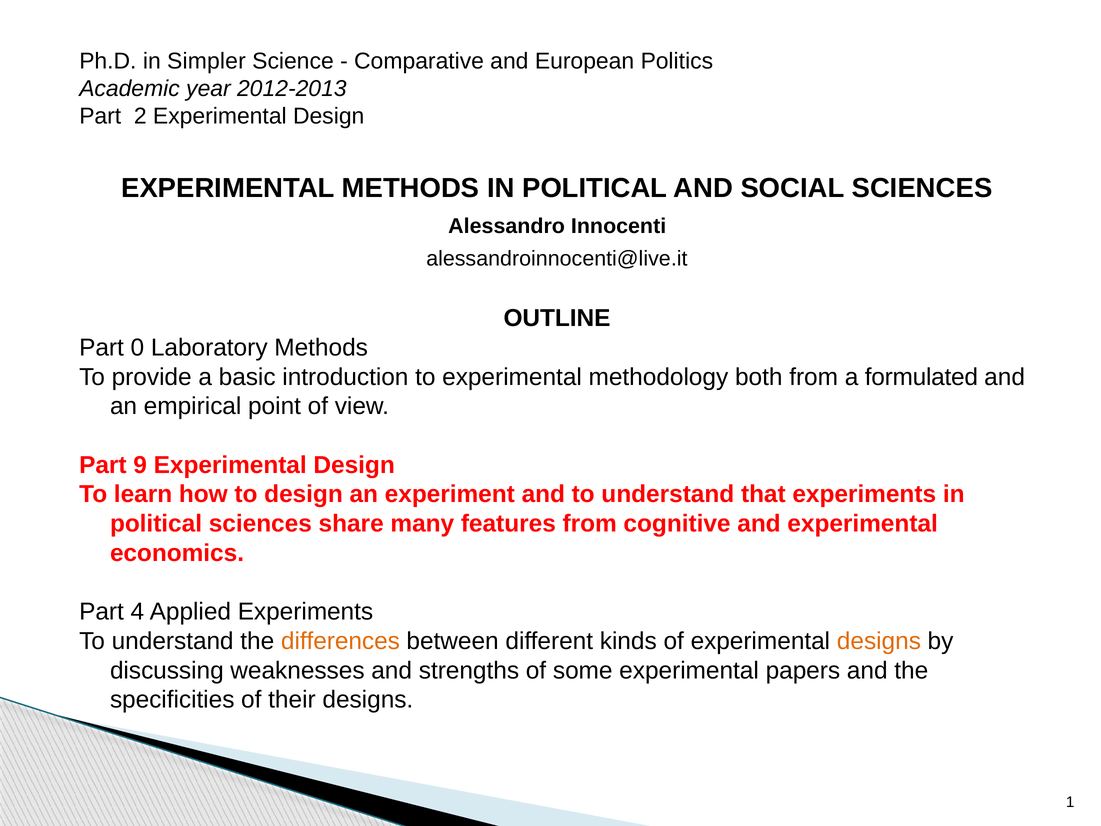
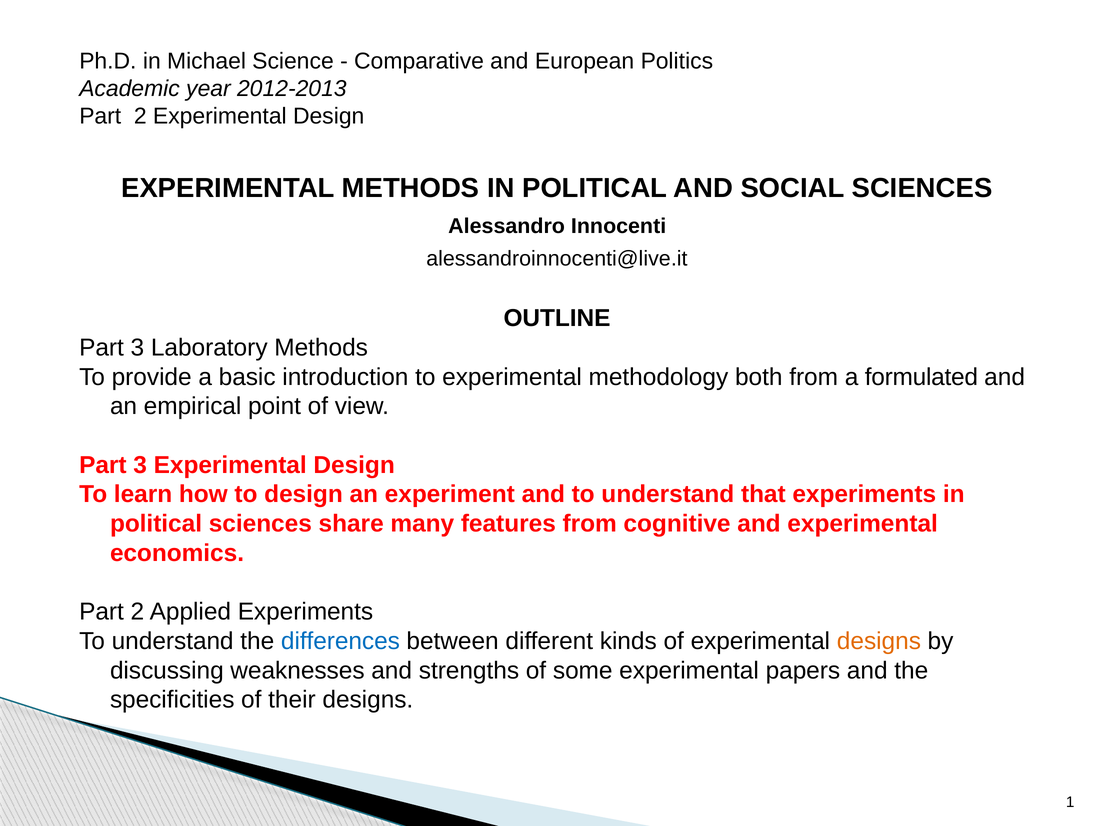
Simpler: Simpler -> Michael (207, 61)
0: 0 -> 3 (137, 348)
9: 9 -> 3 (140, 465)
4: 4 -> 2 (137, 612)
differences colour: orange -> blue (340, 641)
